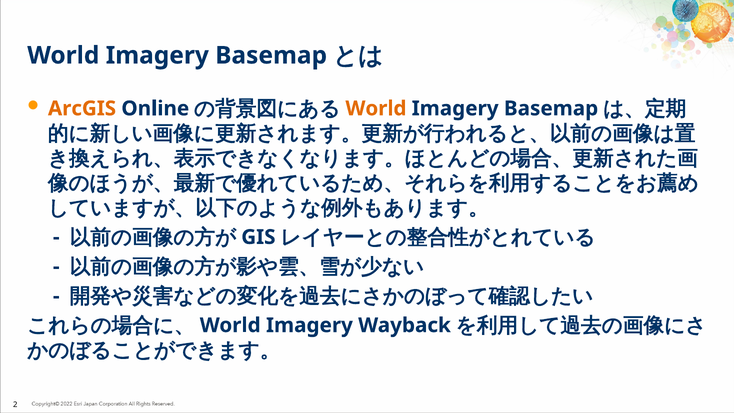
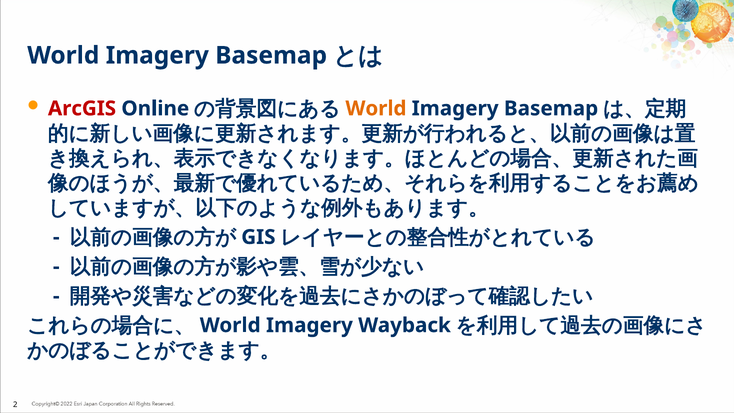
ArcGIS colour: orange -> red (82, 109)
